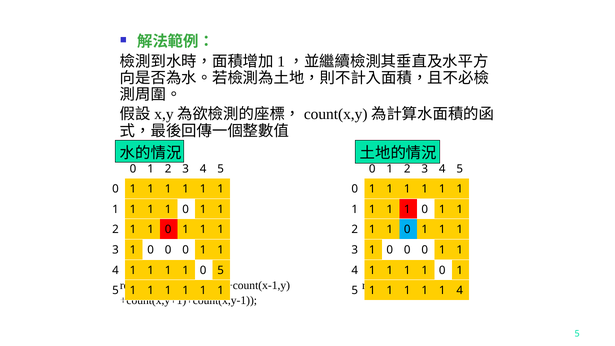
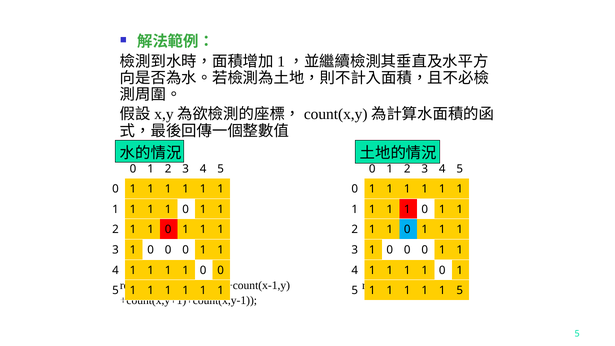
1 1 0 5: 5 -> 0 (221, 270)
1 1 1 4: 4 -> 5 (460, 291)
